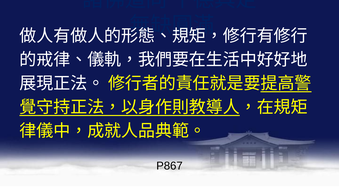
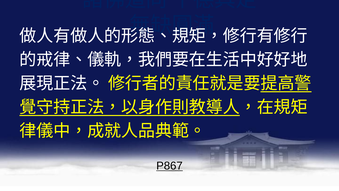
P867 underline: none -> present (169, 166)
